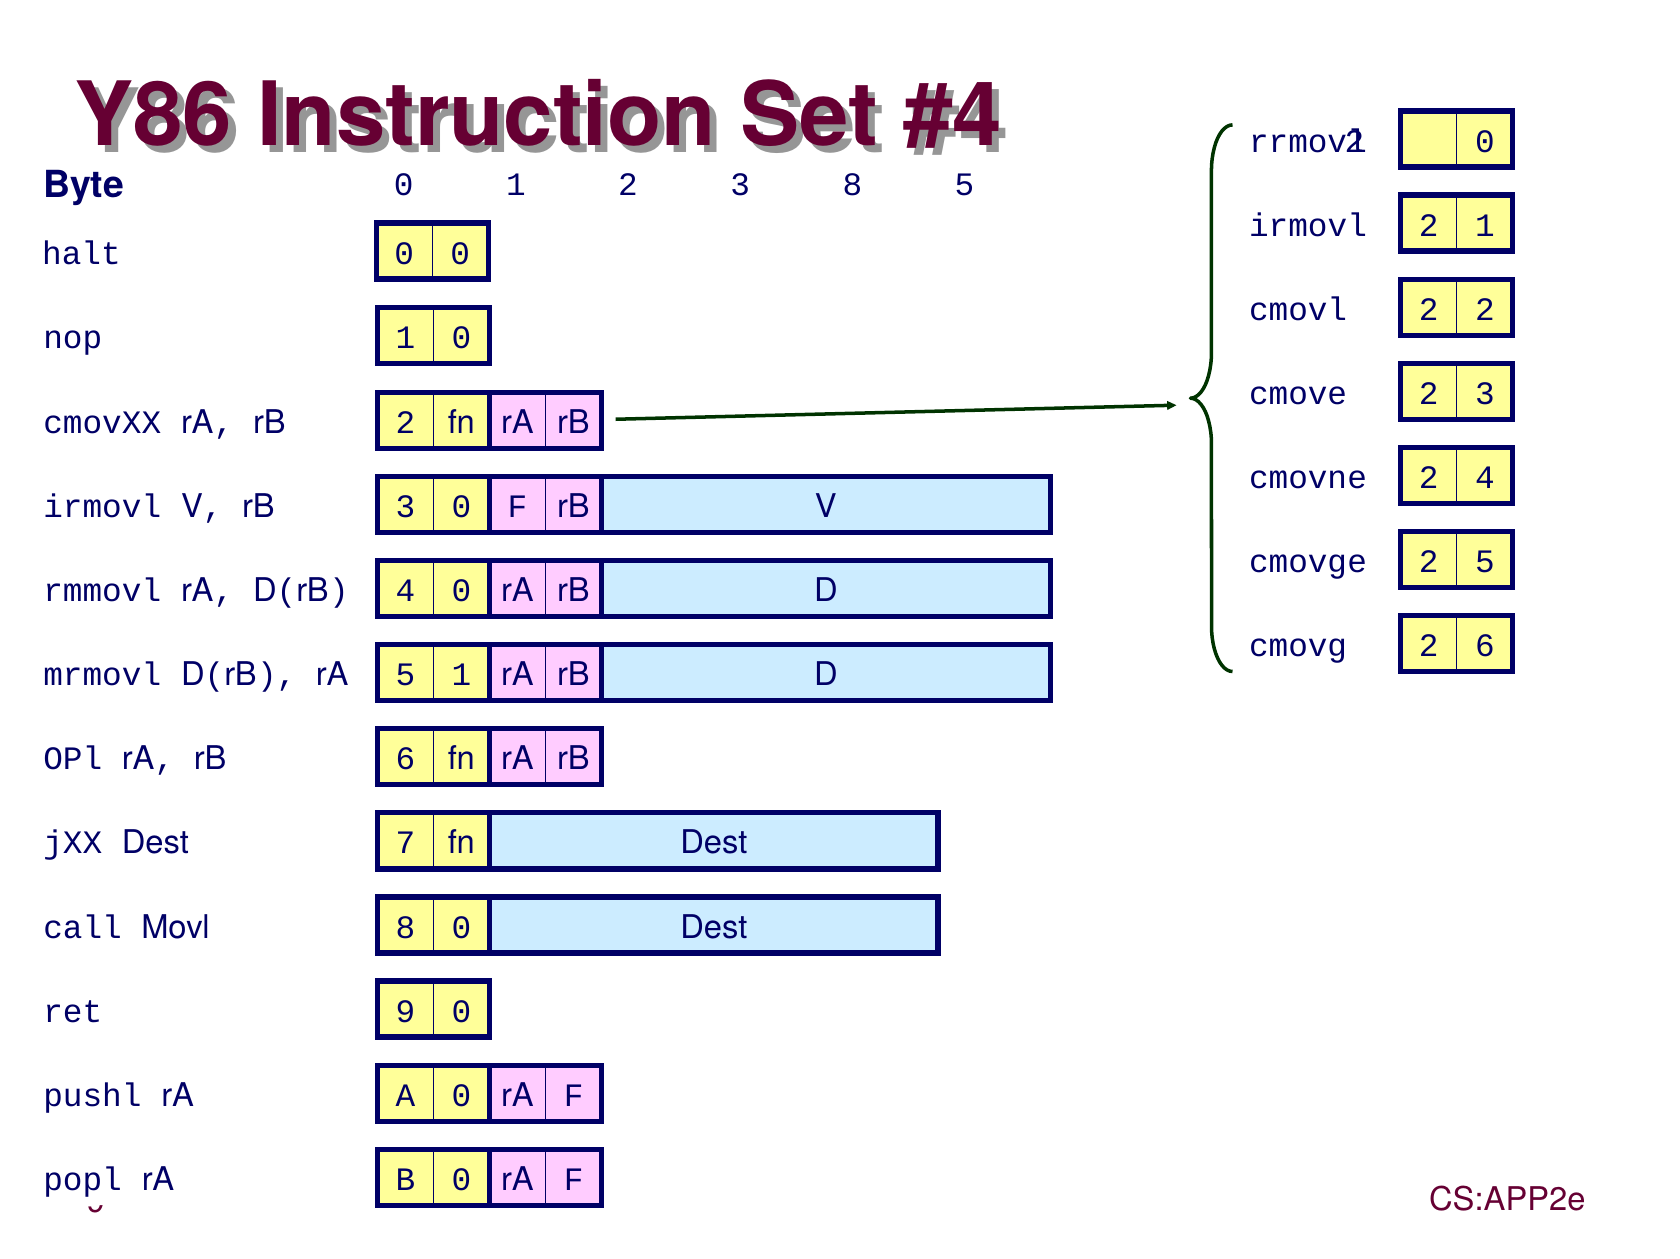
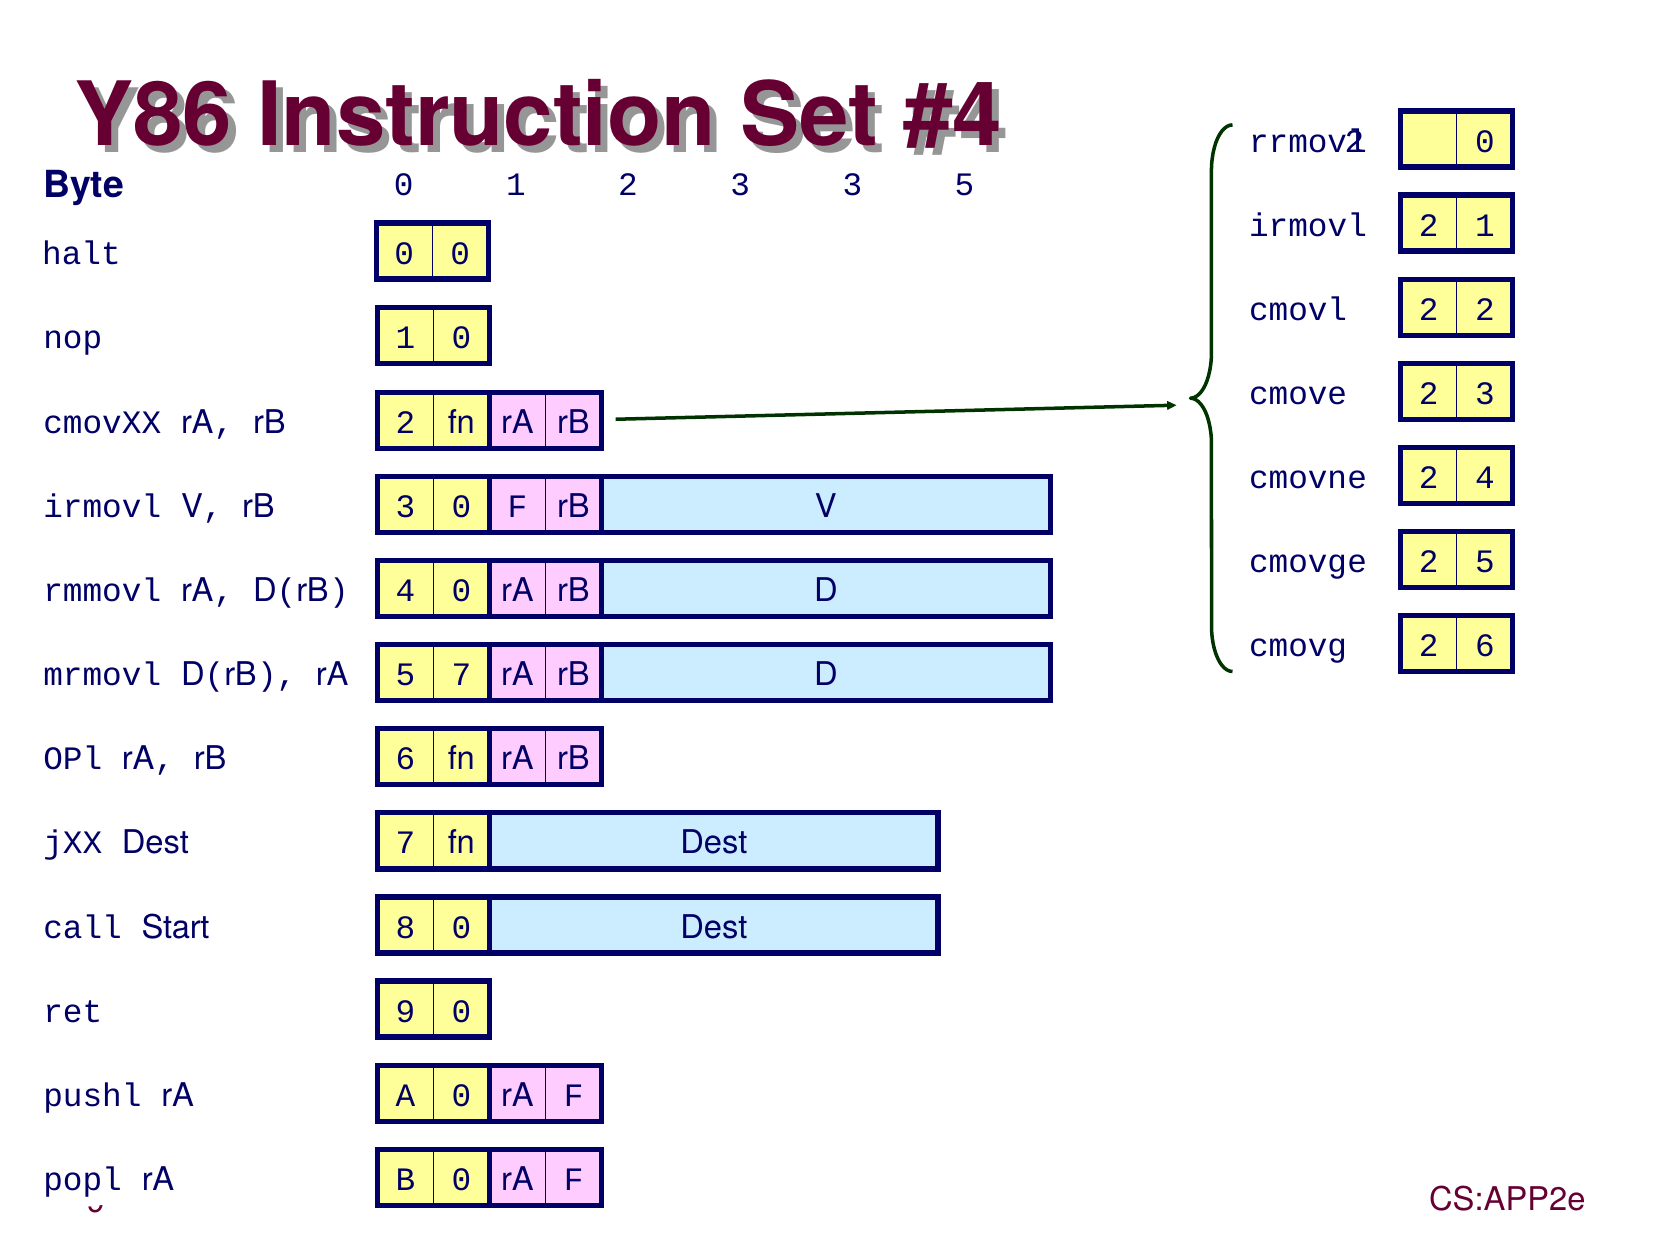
3 8: 8 -> 3 (852, 185)
5 1: 1 -> 7 (461, 675)
Movl: Movl -> Start (176, 928)
